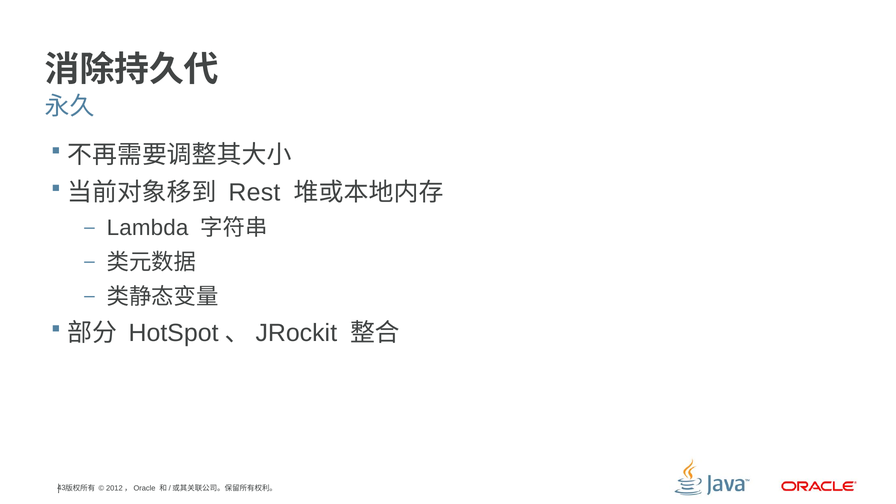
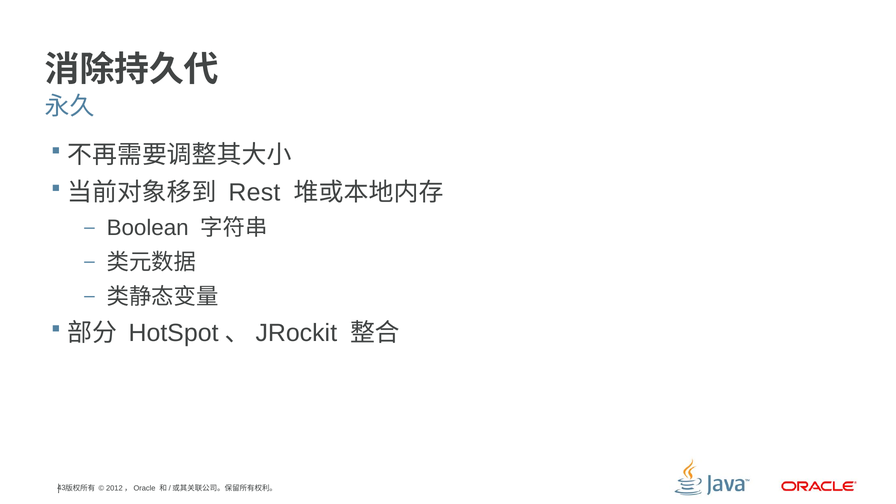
Lambda: Lambda -> Boolean (148, 228)
